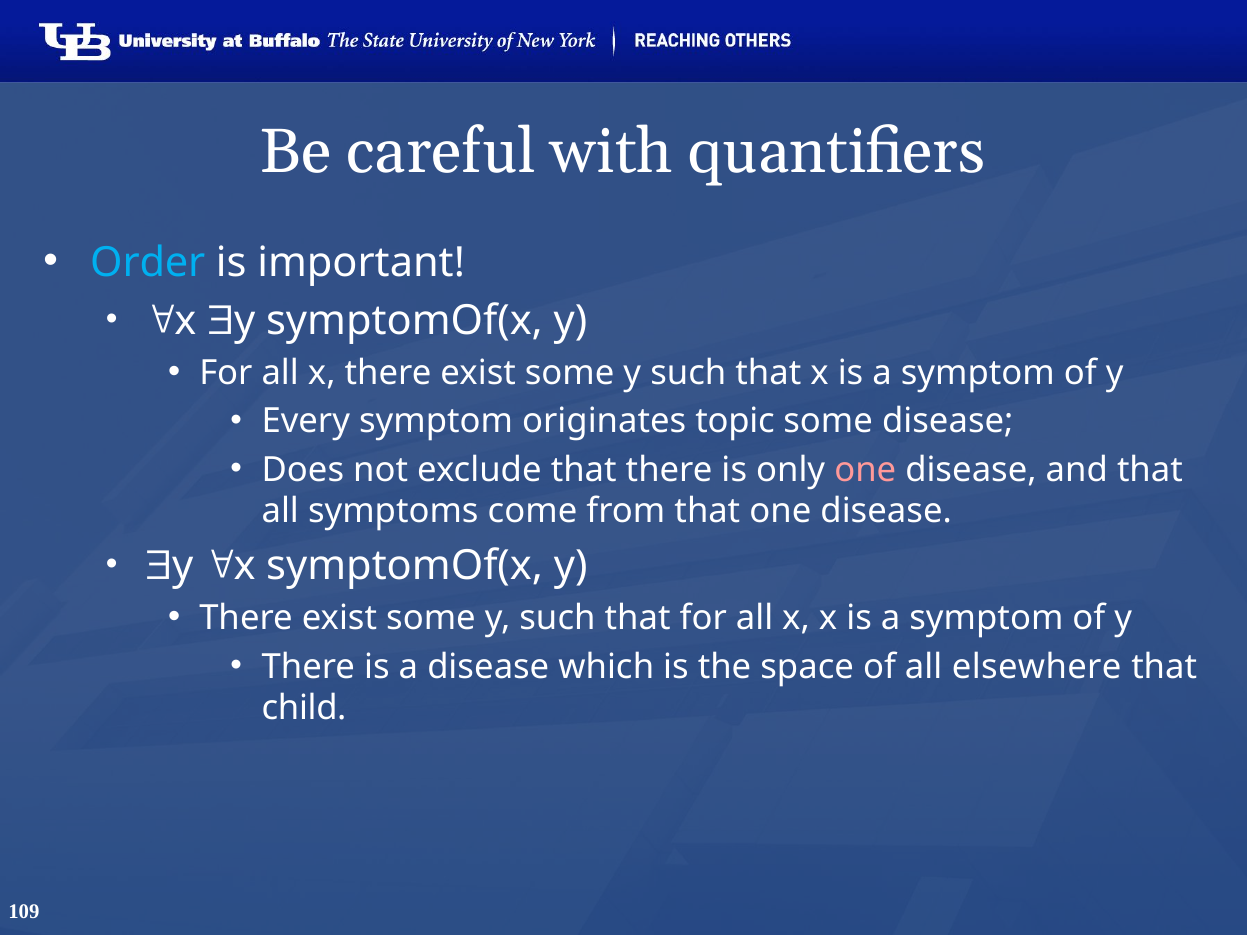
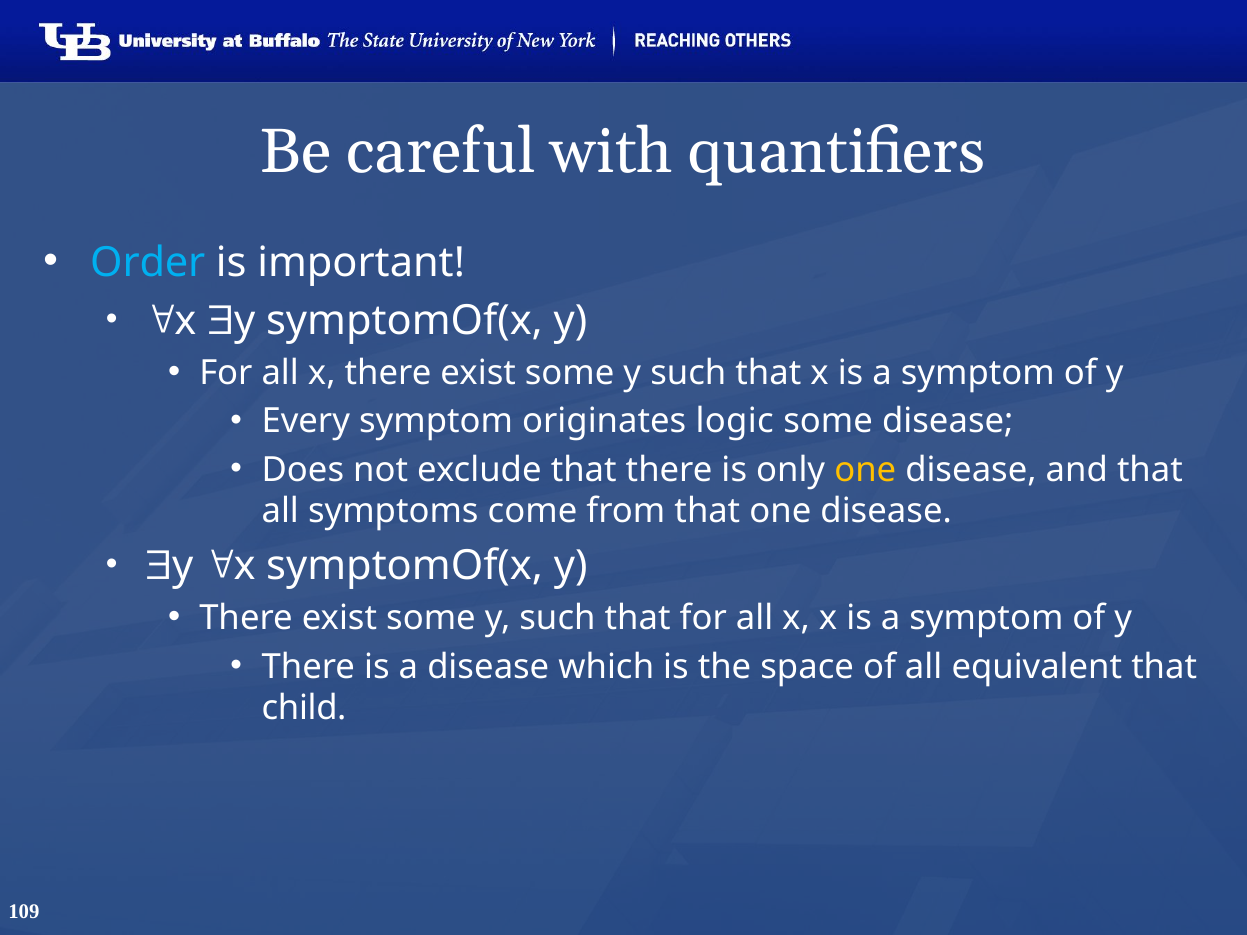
topic: topic -> logic (735, 421)
one colour: pink -> yellow (865, 470)
elsewhere: elsewhere -> equivalent (1037, 667)
